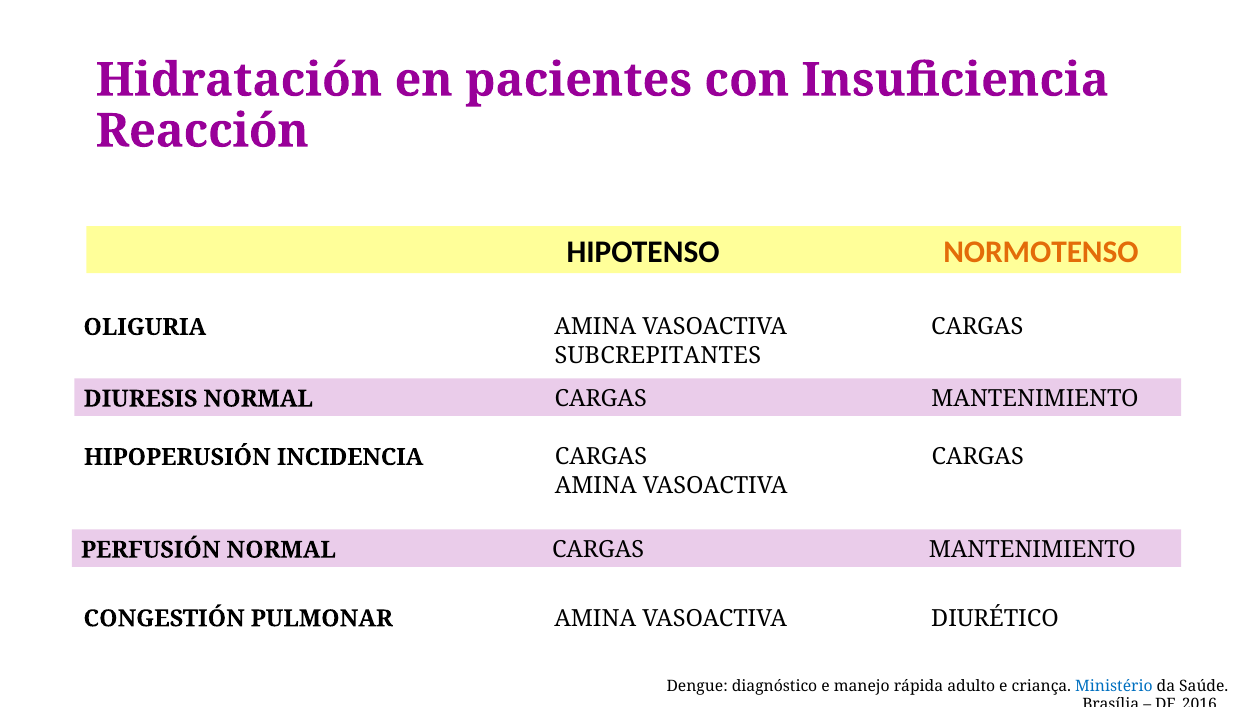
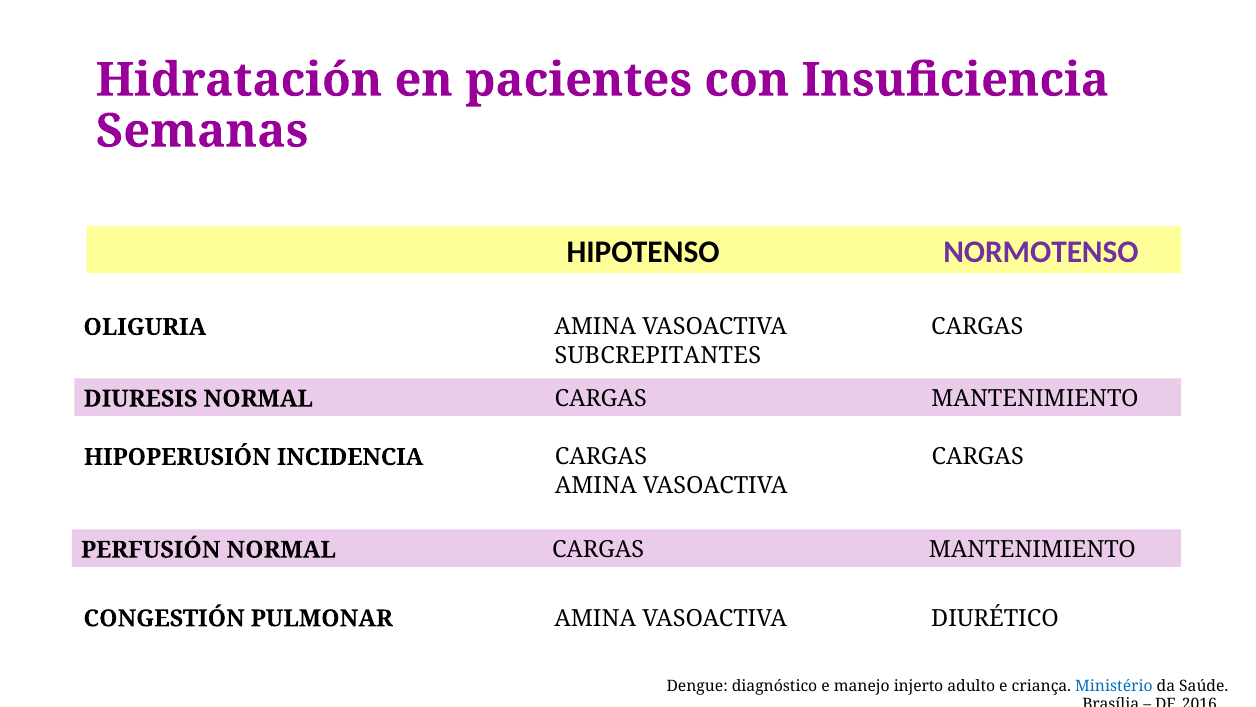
Reacción: Reacción -> Semanas (202, 131)
NORMOTENSO colour: orange -> purple (1041, 252)
rápida: rápida -> injerto (919, 685)
